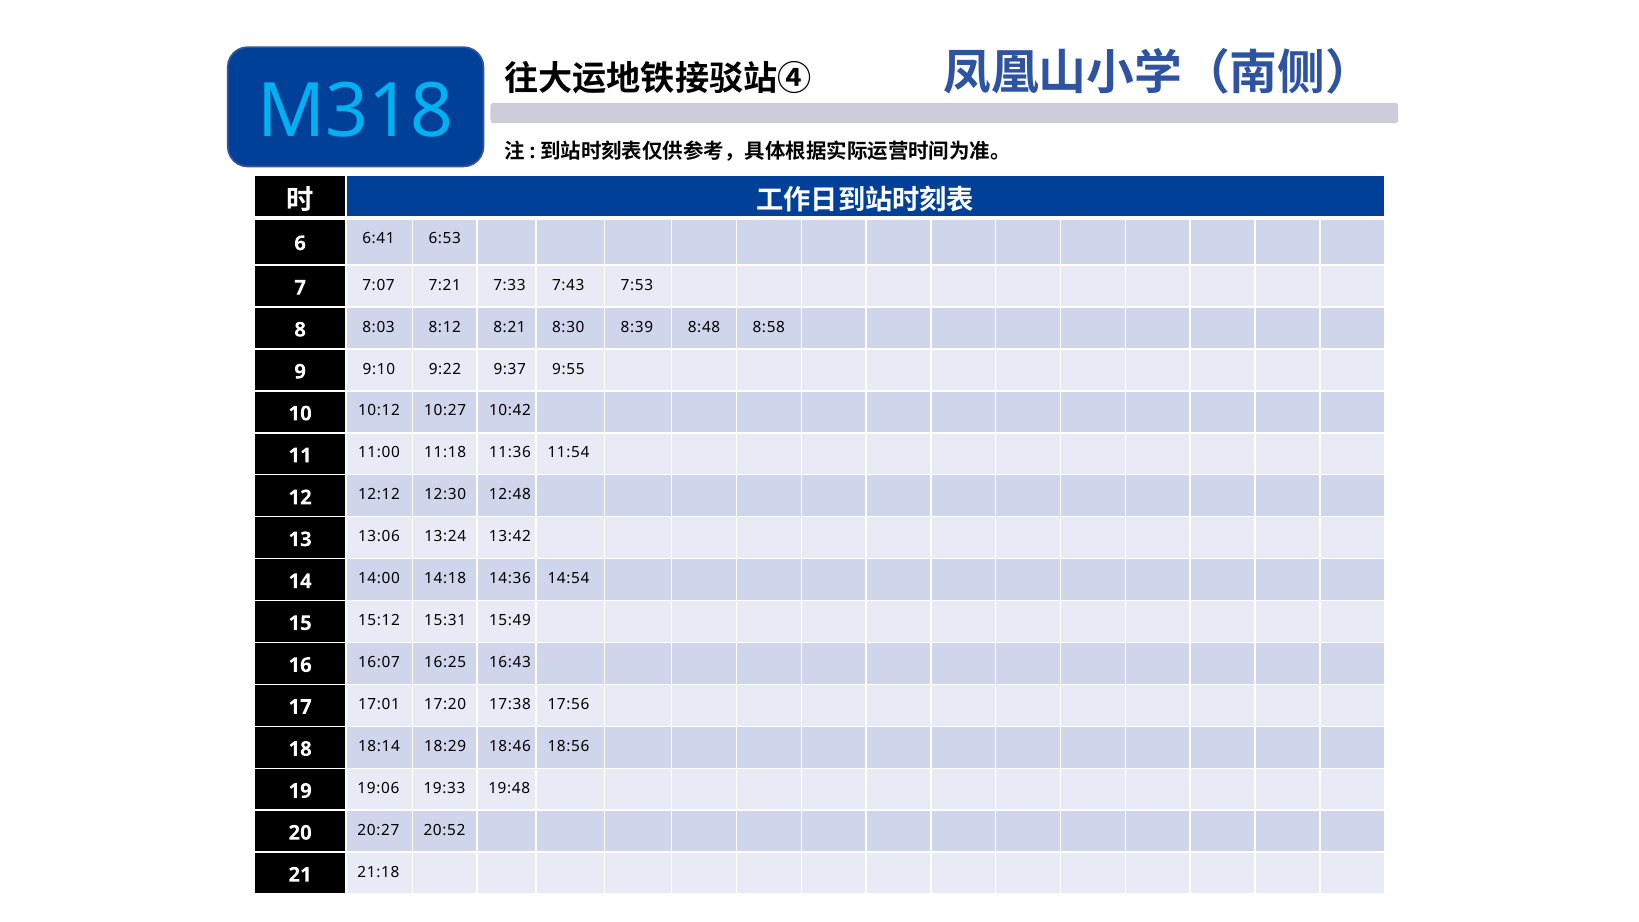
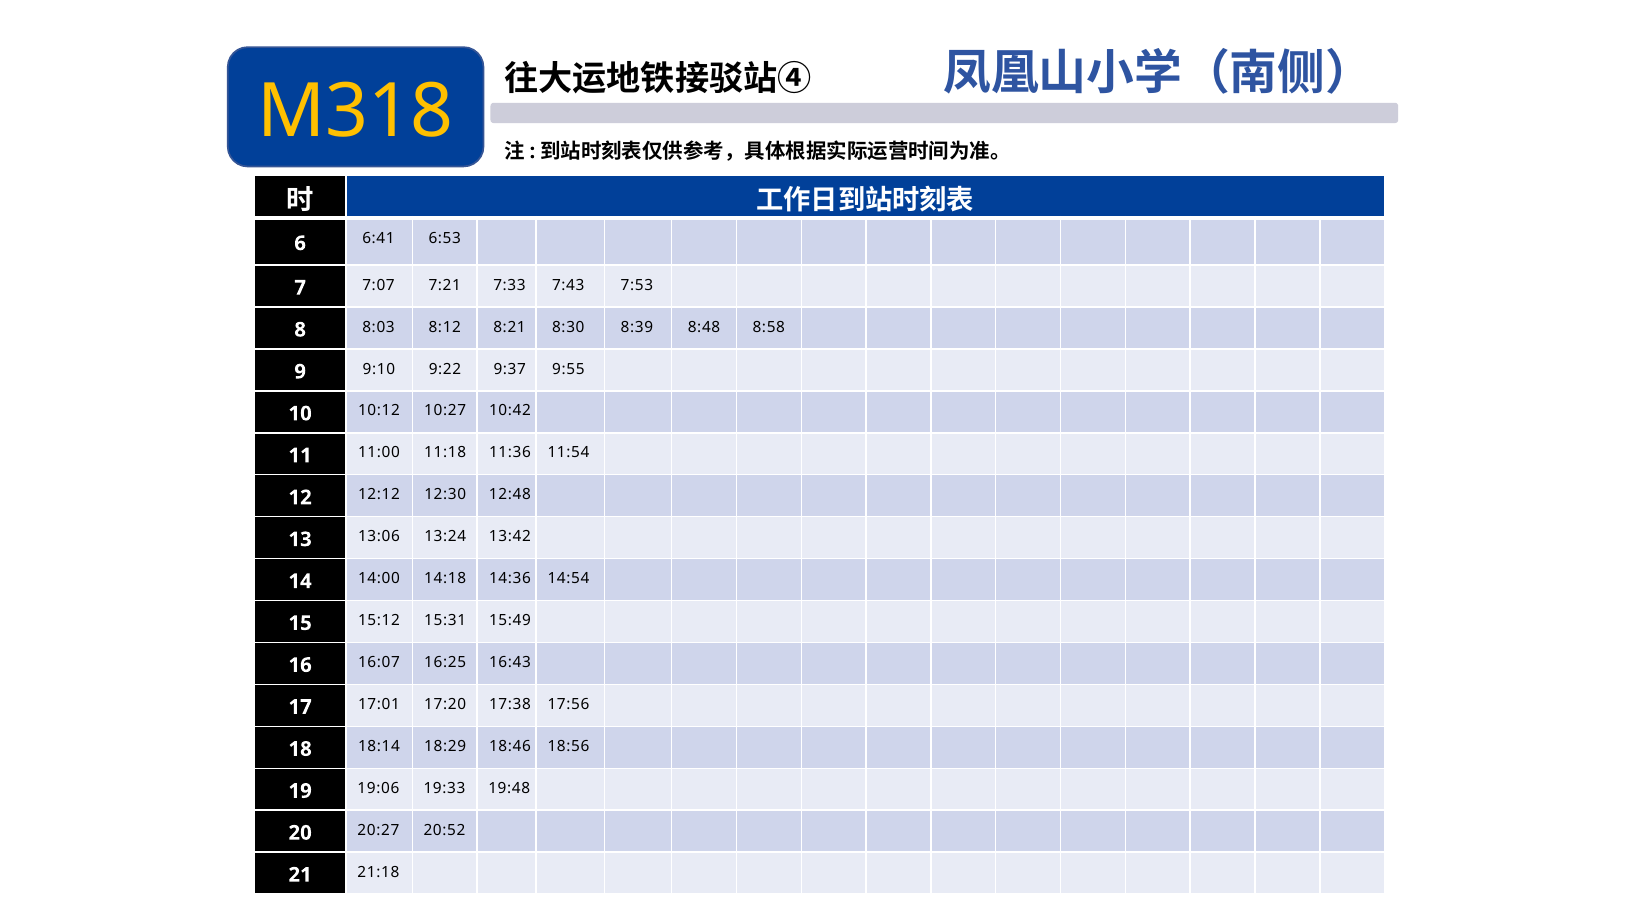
M318 colour: light blue -> yellow (355, 112)
